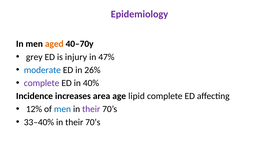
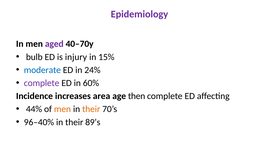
aged colour: orange -> purple (54, 44)
grey: grey -> bulb (34, 57)
47%: 47% -> 15% (106, 57)
26%: 26% -> 24% (92, 70)
40%: 40% -> 60% (91, 83)
lipid: lipid -> then (137, 96)
12%: 12% -> 44% (34, 109)
men colour: blue -> orange (62, 109)
their colour: purple -> orange (91, 109)
33–40%: 33–40% -> 96–40% (39, 122)
70’s: 70’s -> 89’s (93, 122)
